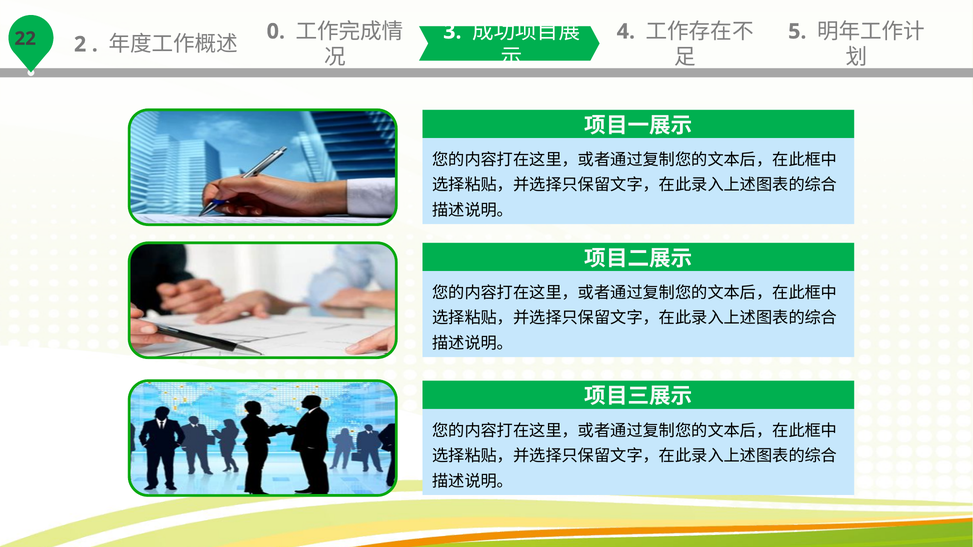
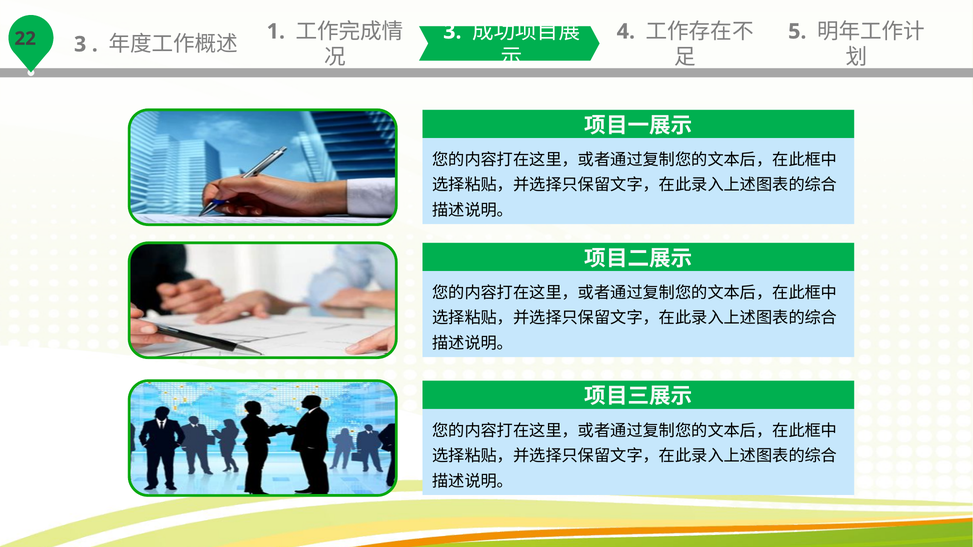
2: 2 -> 3 (80, 44)
0: 0 -> 1 (276, 31)
